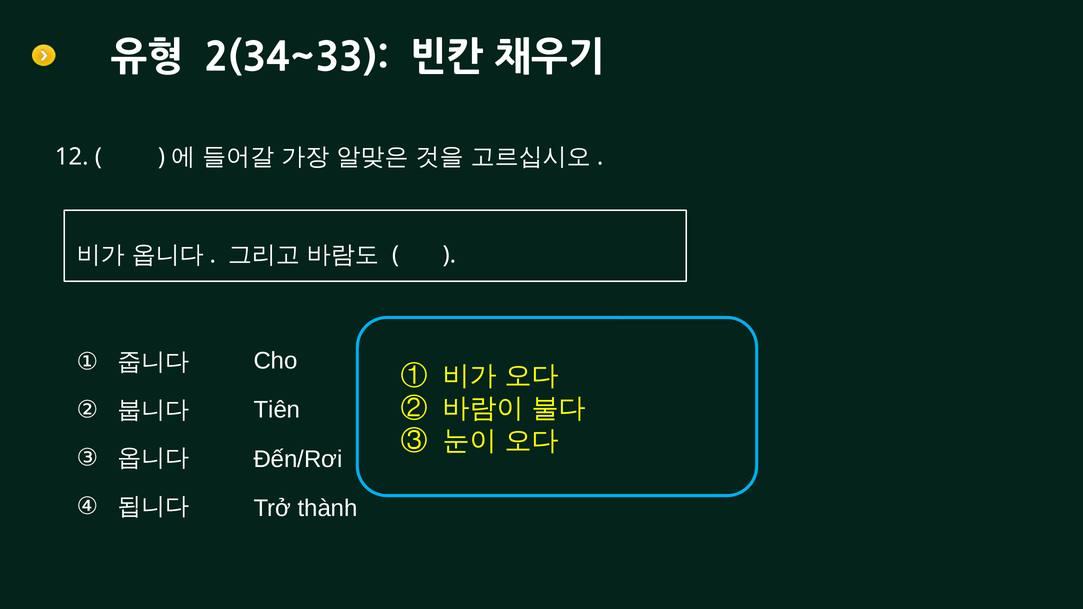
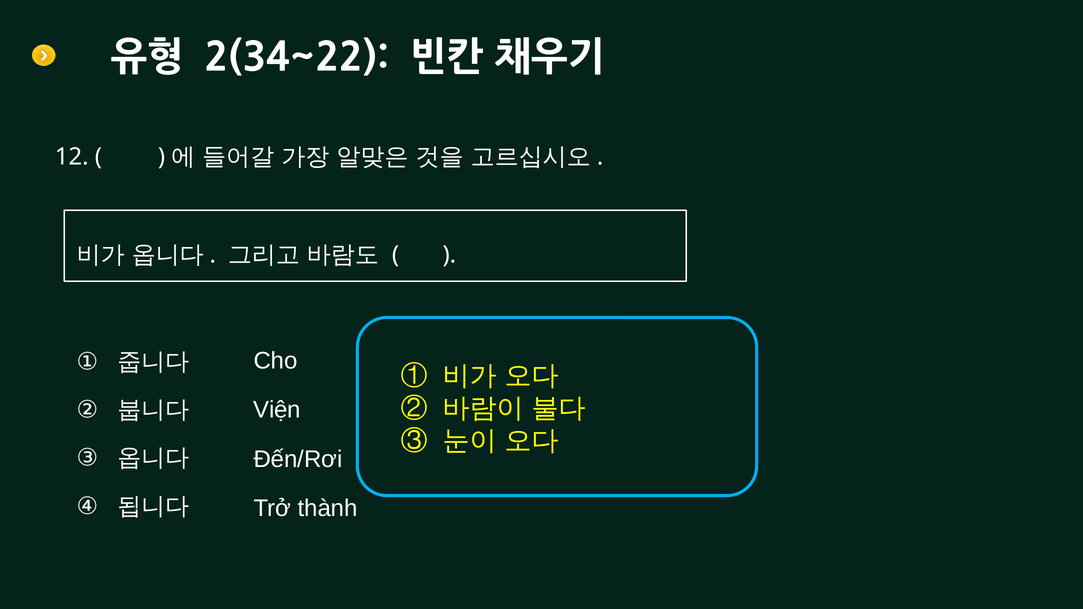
2(34~33: 2(34~33 -> 2(34~22 (297, 58)
Tiên: Tiên -> Viện (277, 410)
